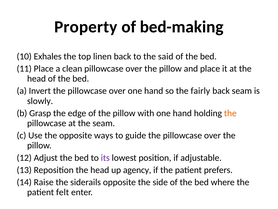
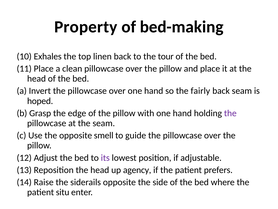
said: said -> tour (166, 56)
slowly: slowly -> hoped (40, 101)
the colour: orange -> purple (230, 113)
ways: ways -> smell (104, 135)
felt: felt -> situ (63, 192)
